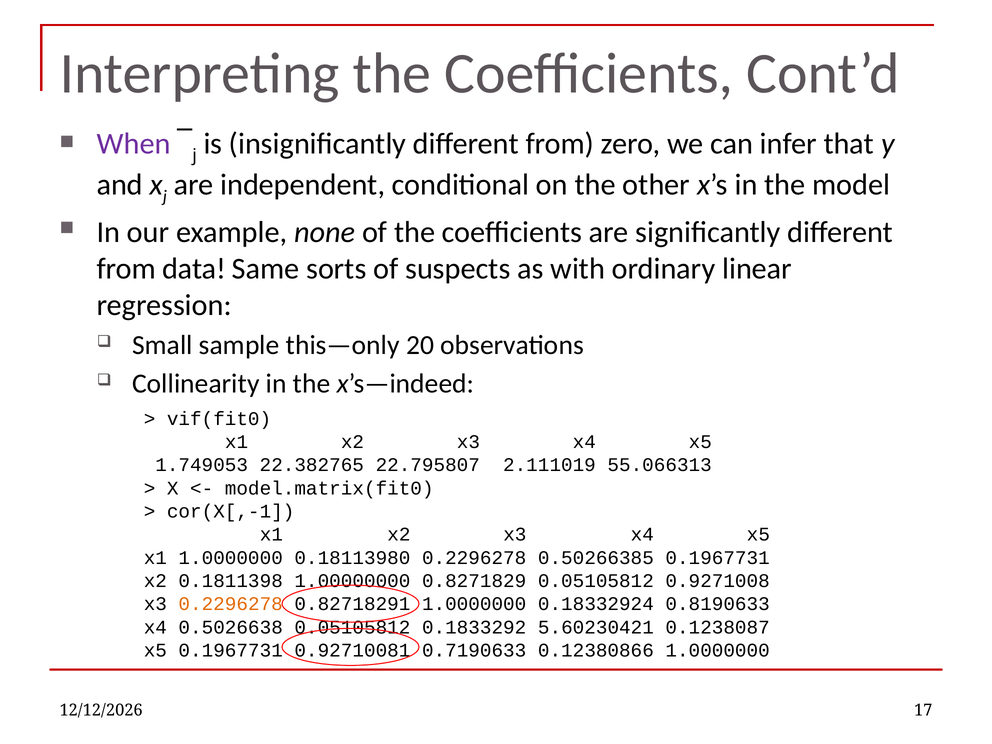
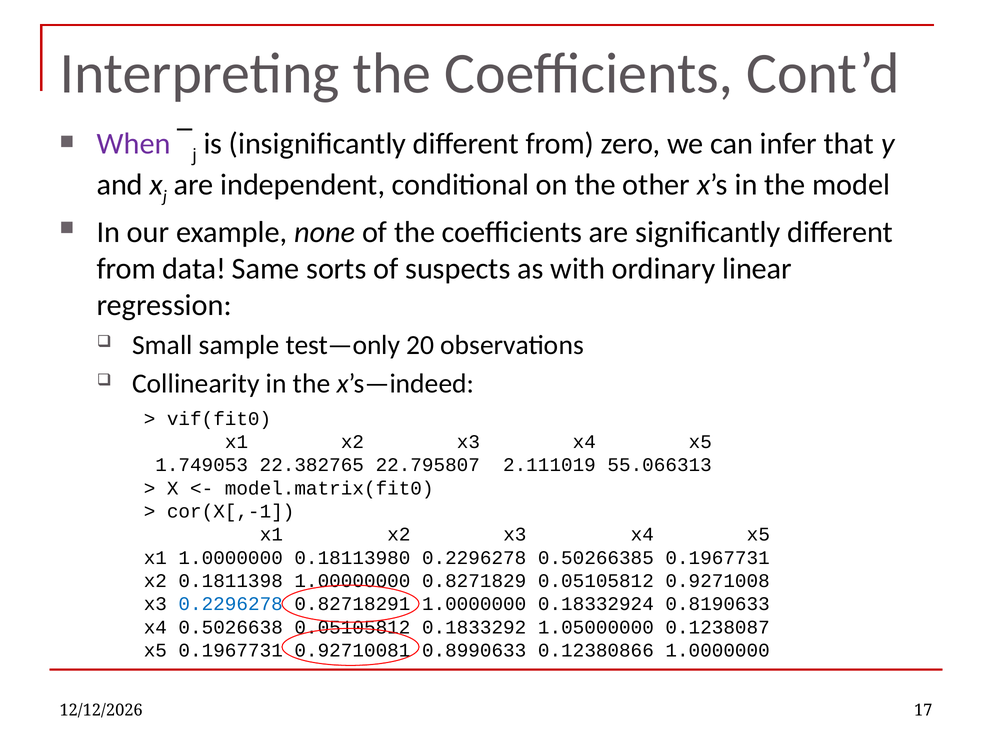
this—only: this—only -> test—only (343, 345)
0.2296278 colour: orange -> blue (231, 604)
5.60230421: 5.60230421 -> 1.05000000 (596, 627)
0.7190633: 0.7190633 -> 0.8990633 (474, 650)
